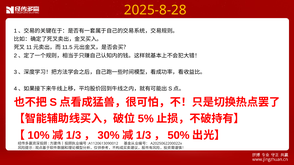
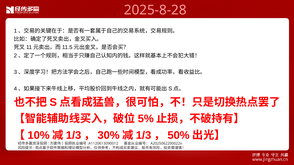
2025-8-28 colour: yellow -> pink (155, 10)
